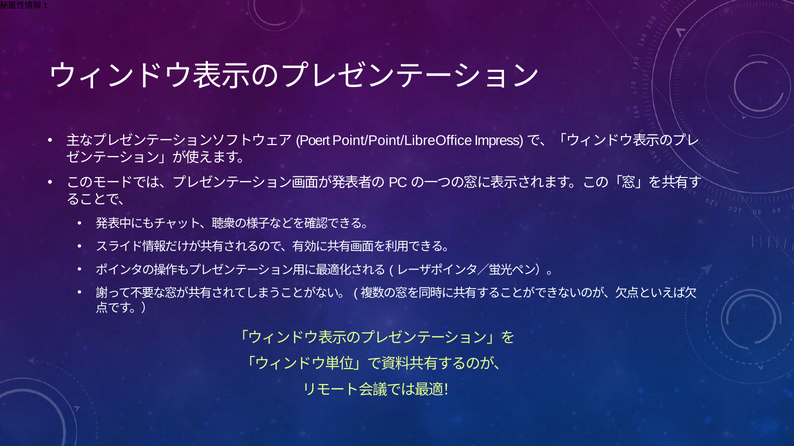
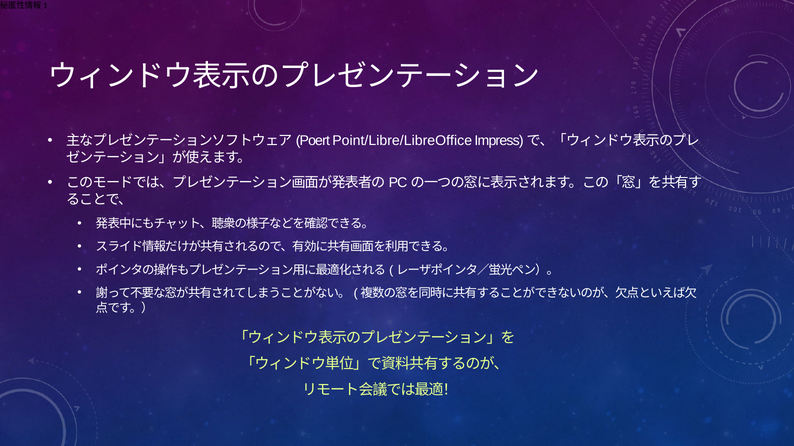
Point/Point/LibreOffice: Point/Point/LibreOffice -> Point/Libre/LibreOffice (402, 141)
